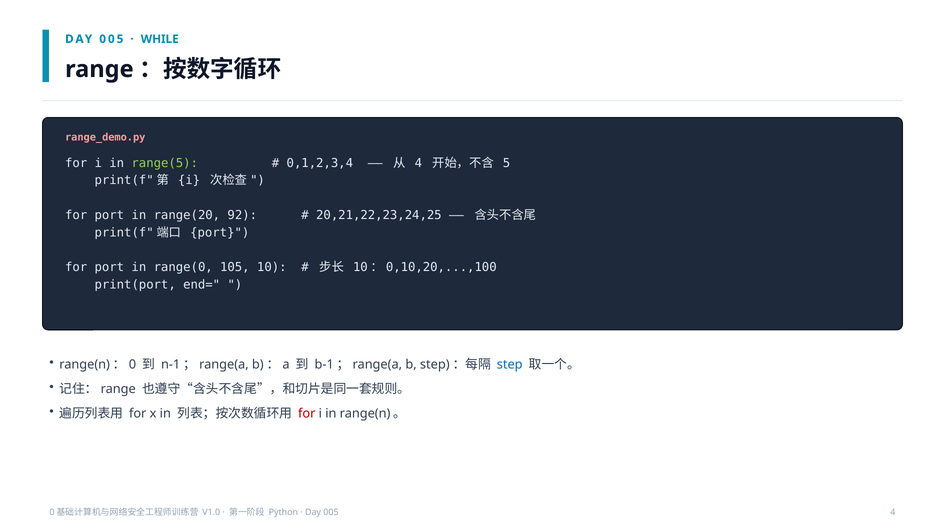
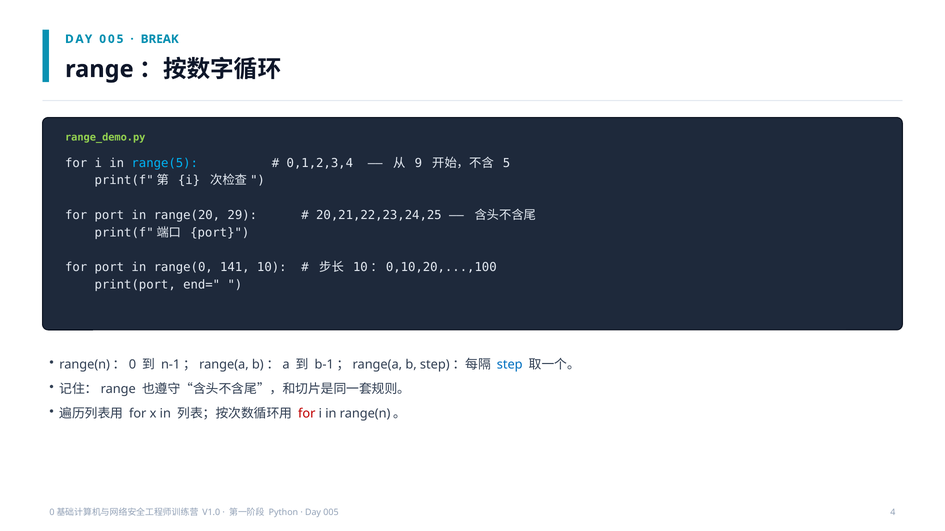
WHILE: WHILE -> BREAK (160, 39)
range_demo.py colour: pink -> light green (105, 137)
range(5 colour: light green -> light blue (165, 163)
4: 4 -> 9 (418, 163)
92: 92 -> 29 (242, 215)
105: 105 -> 141 (235, 268)
